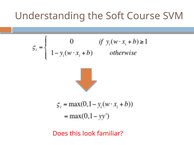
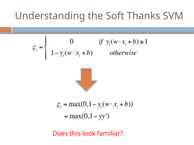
Course: Course -> Thanks (144, 16)
